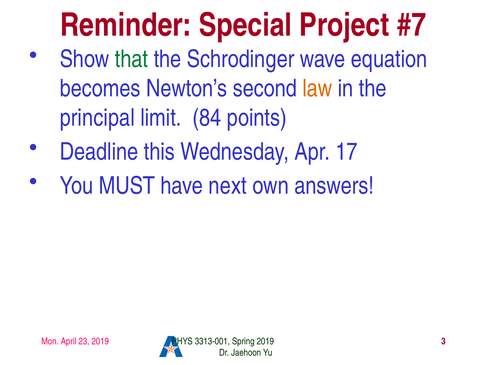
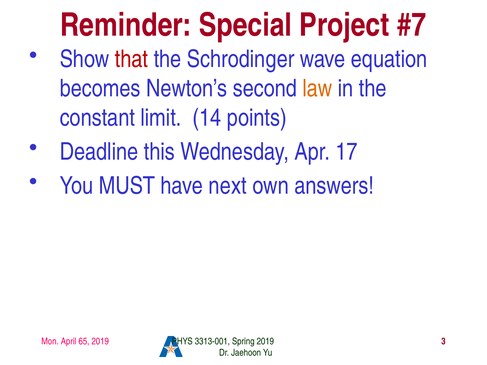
that colour: green -> red (131, 59)
principal: principal -> constant (97, 118)
84: 84 -> 14 (207, 118)
23: 23 -> 65 (84, 342)
